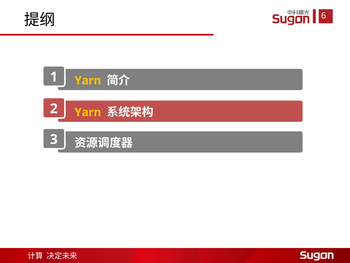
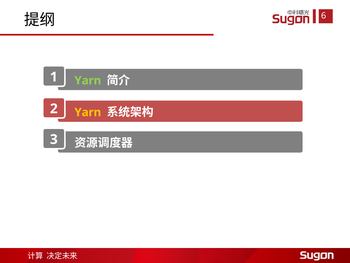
Yarn colour: yellow -> light green (88, 80)
